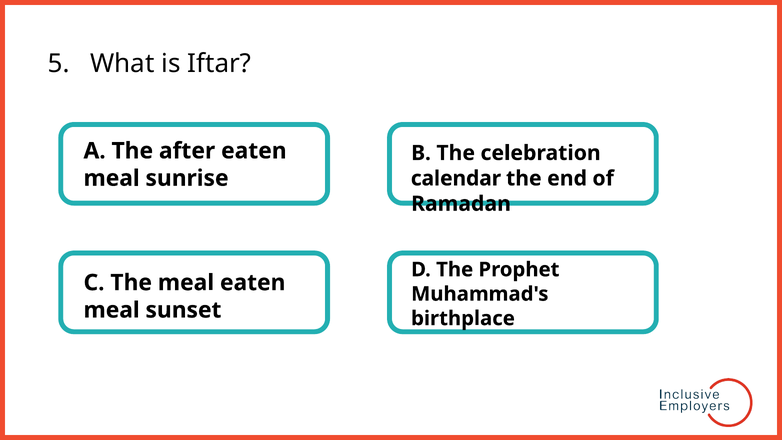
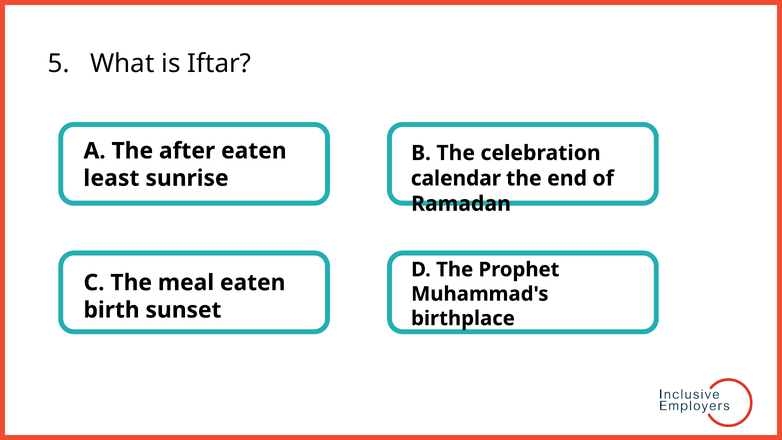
meal: meal -> least (111, 178)
meal: meal -> birth (112, 310)
